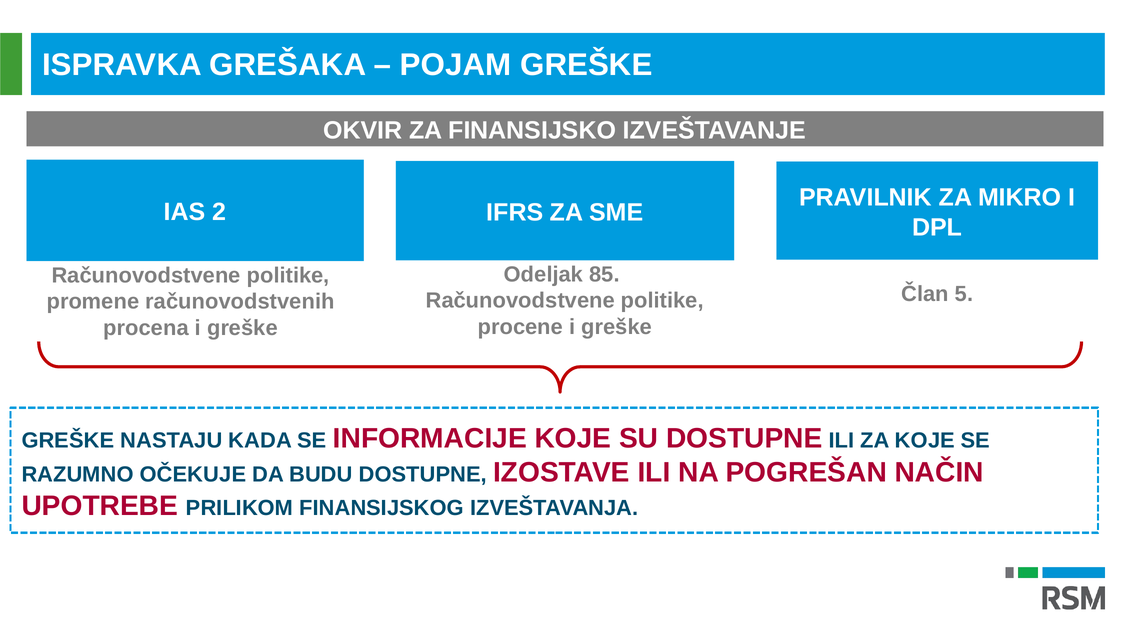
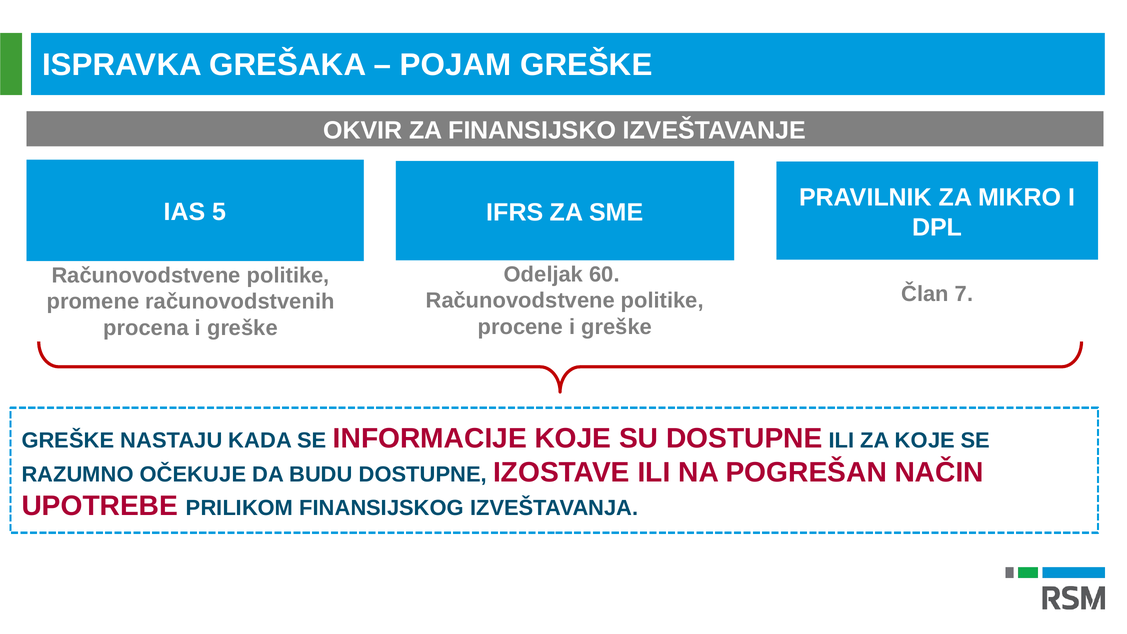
2: 2 -> 5 (219, 212)
85: 85 -> 60 (604, 274)
5: 5 -> 7 (964, 294)
